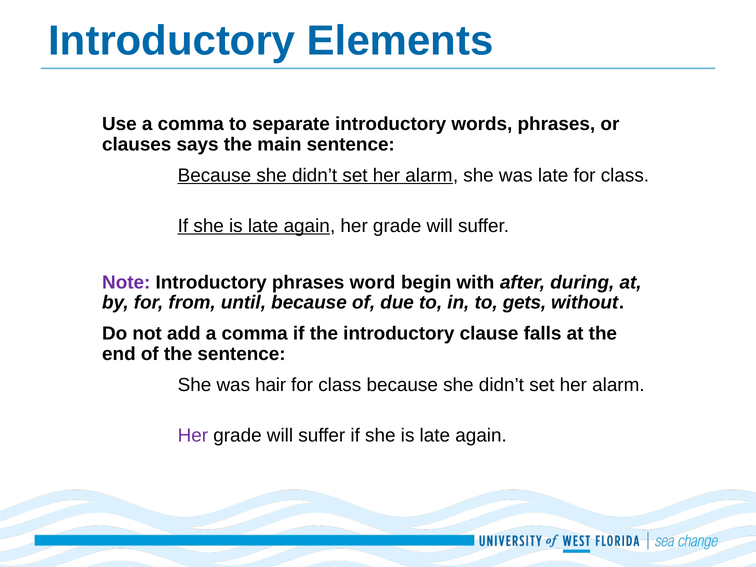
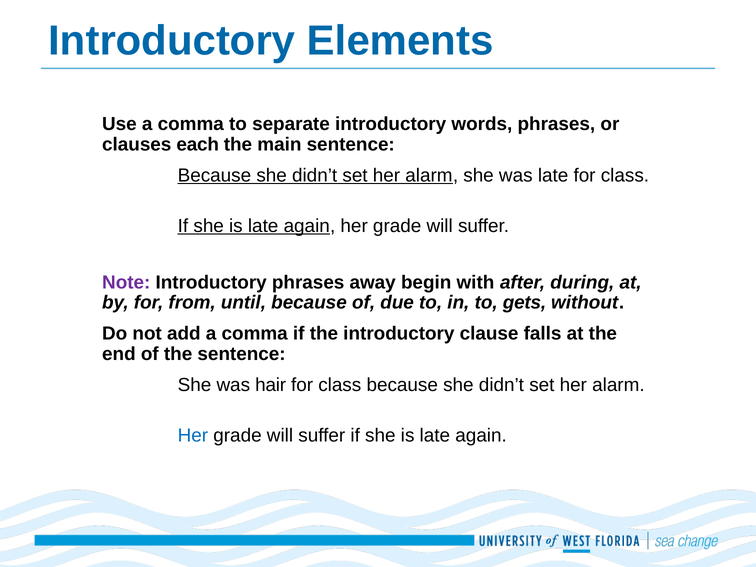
says: says -> each (198, 144)
word: word -> away (373, 282)
Her colour: purple -> blue (193, 435)
